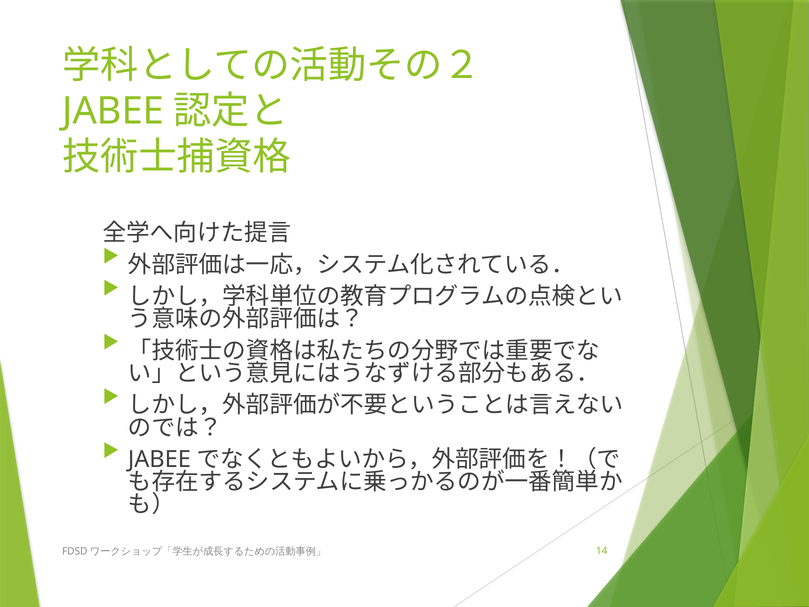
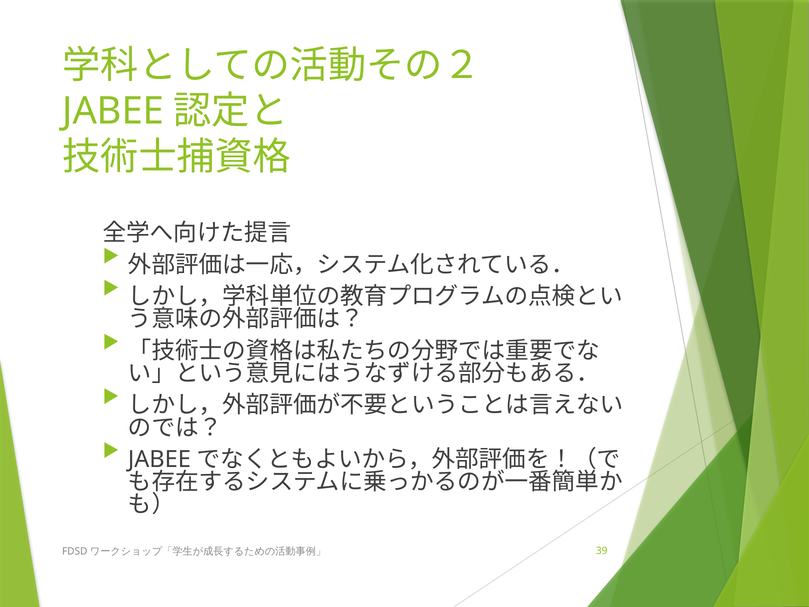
14: 14 -> 39 (602, 551)
